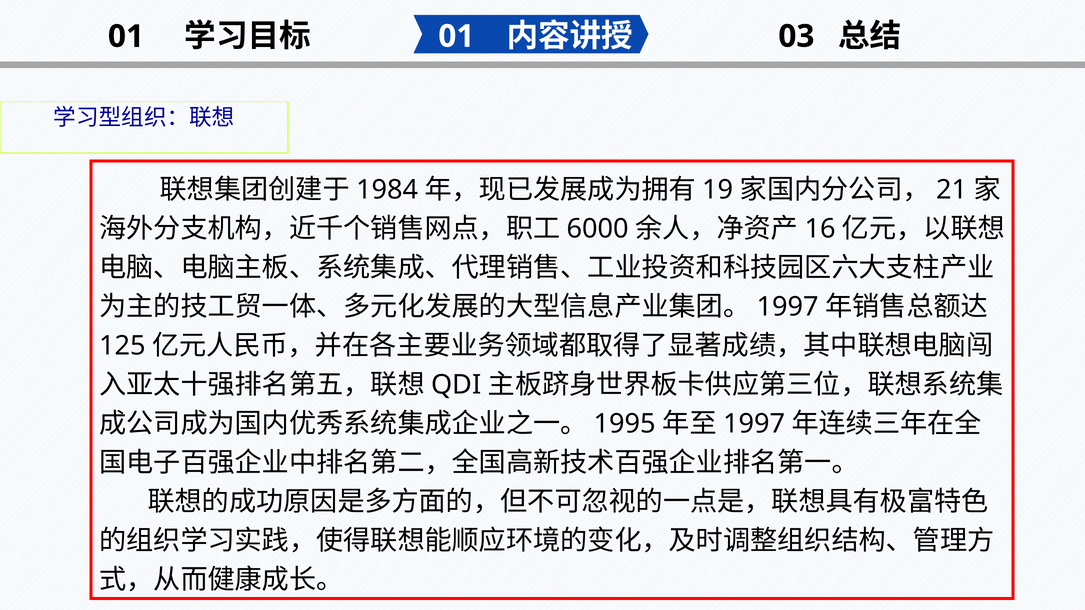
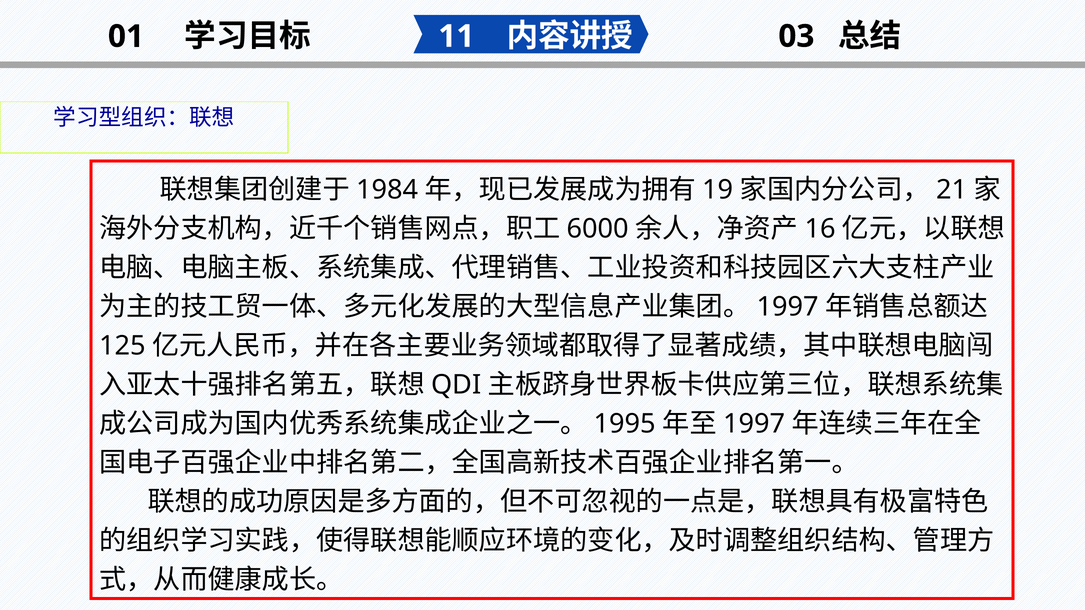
01: 01 -> 11 (456, 36)
